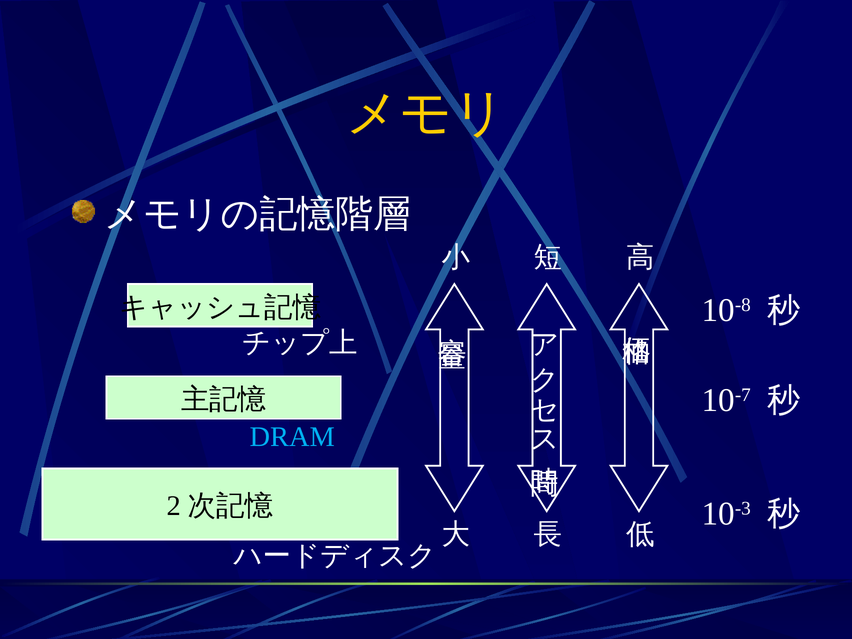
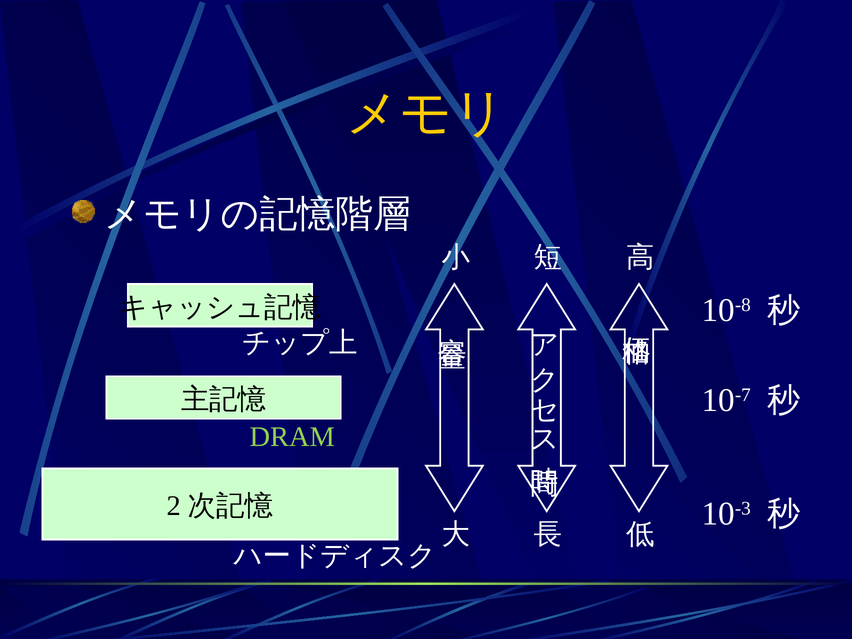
DRAM colour: light blue -> light green (293, 437)
